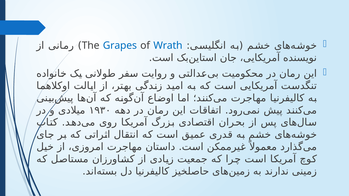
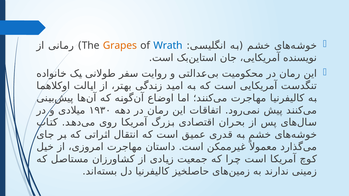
Grapes colour: blue -> orange (120, 46)
